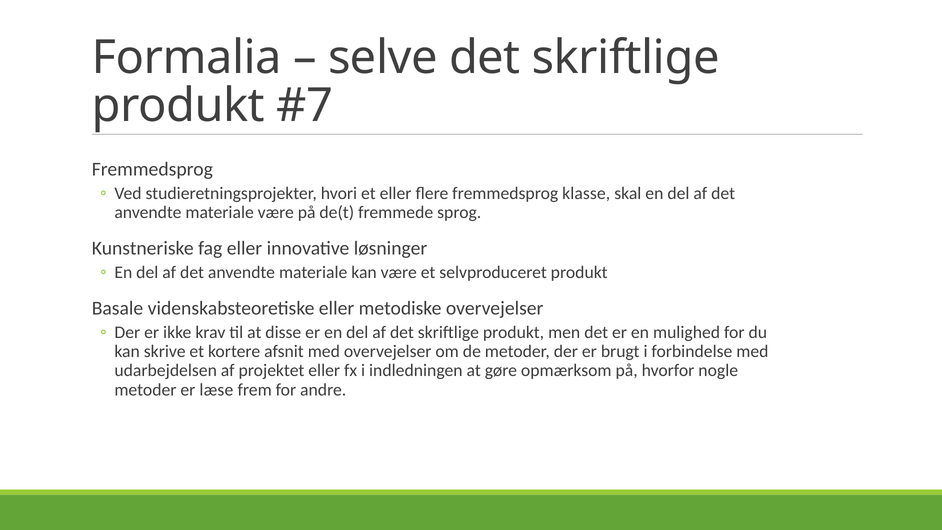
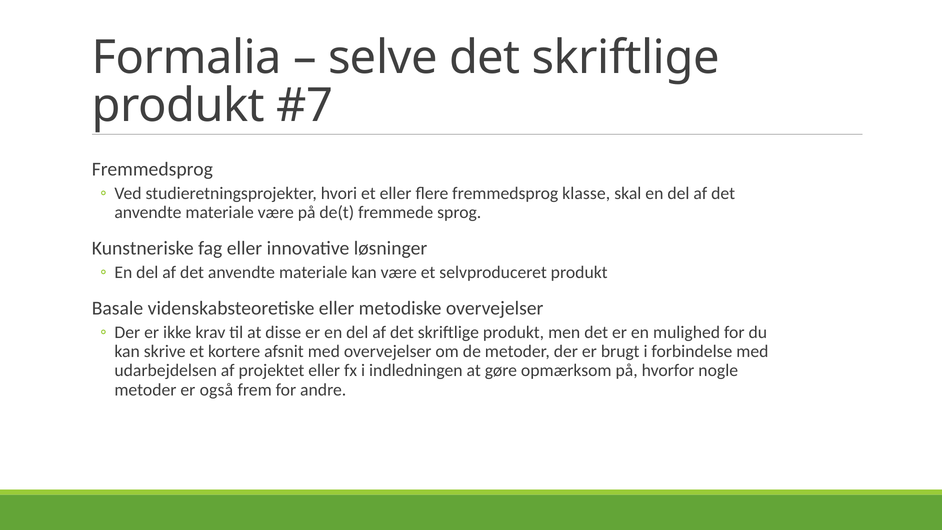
læse: læse -> også (216, 390)
